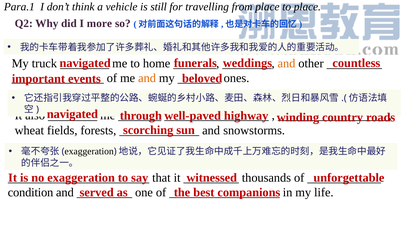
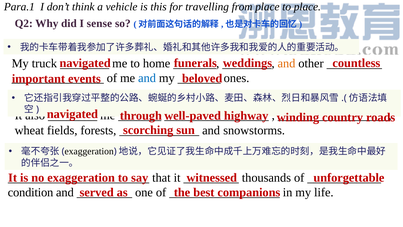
still: still -> this (159, 7)
more: more -> sense (99, 23)
and colour: orange -> blue (147, 78)
